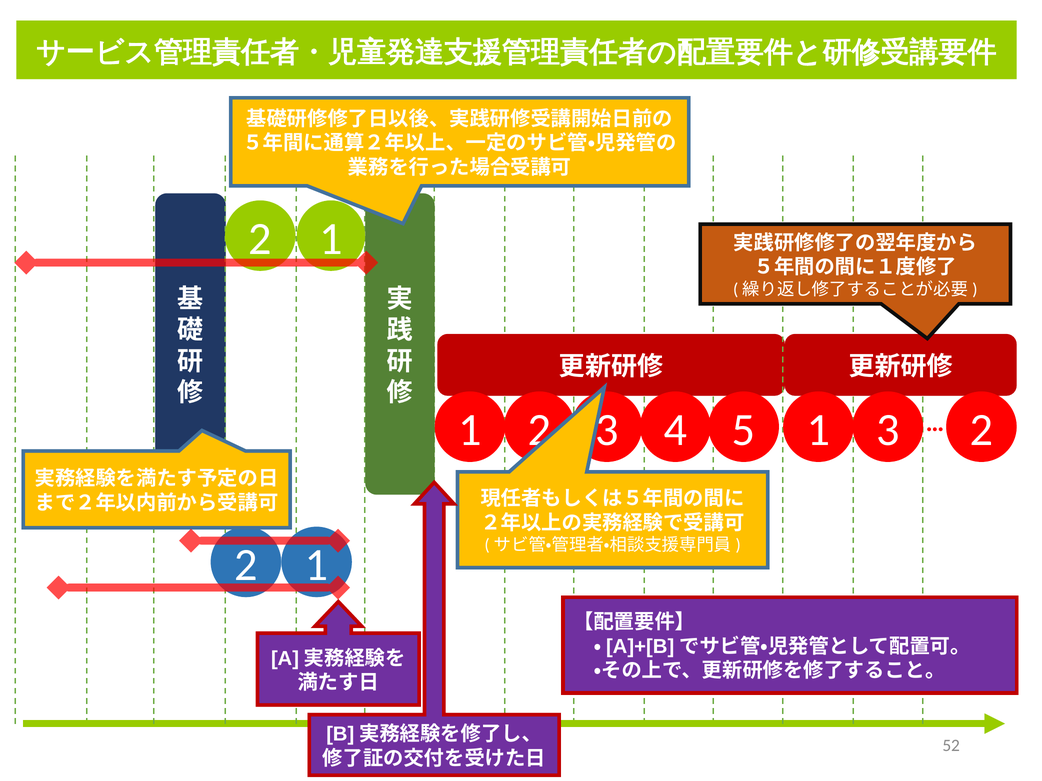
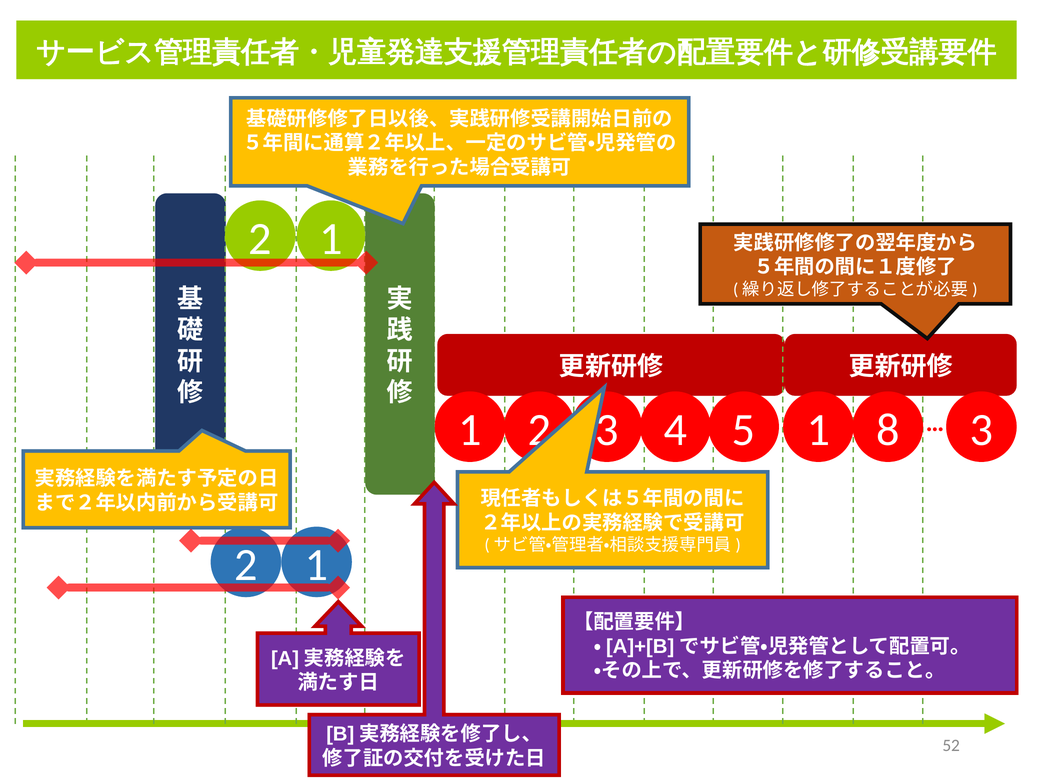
1 3: 3 -> 8 (888, 430)
5 2: 2 -> 3 (981, 430)
